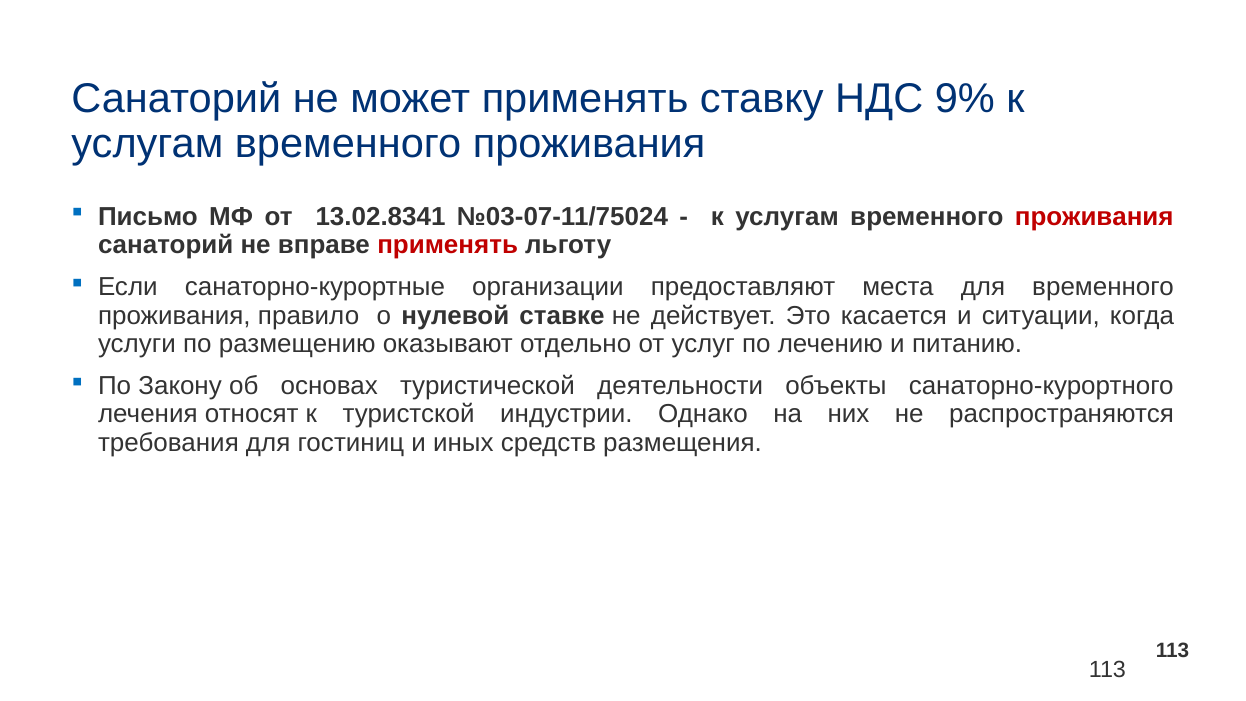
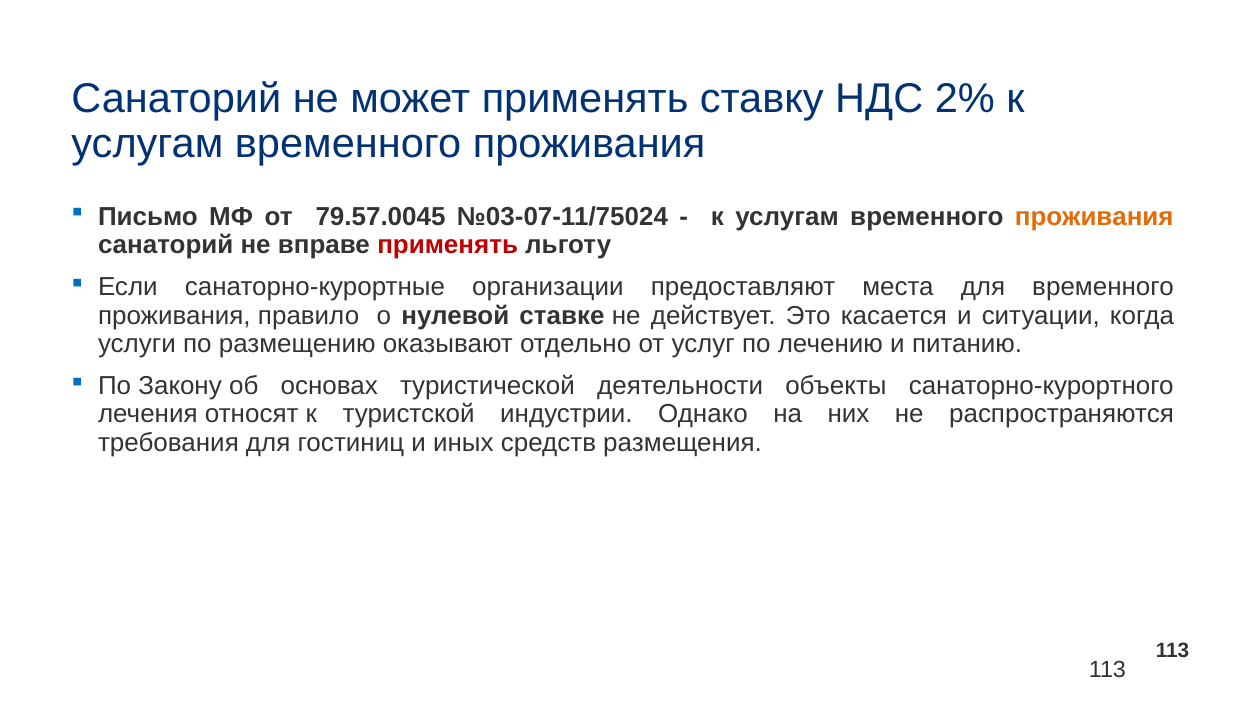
9%: 9% -> 2% (965, 99)
13.02.8341: 13.02.8341 -> 79.57.0045 (381, 216)
проживания colour: red -> orange (1094, 216)
